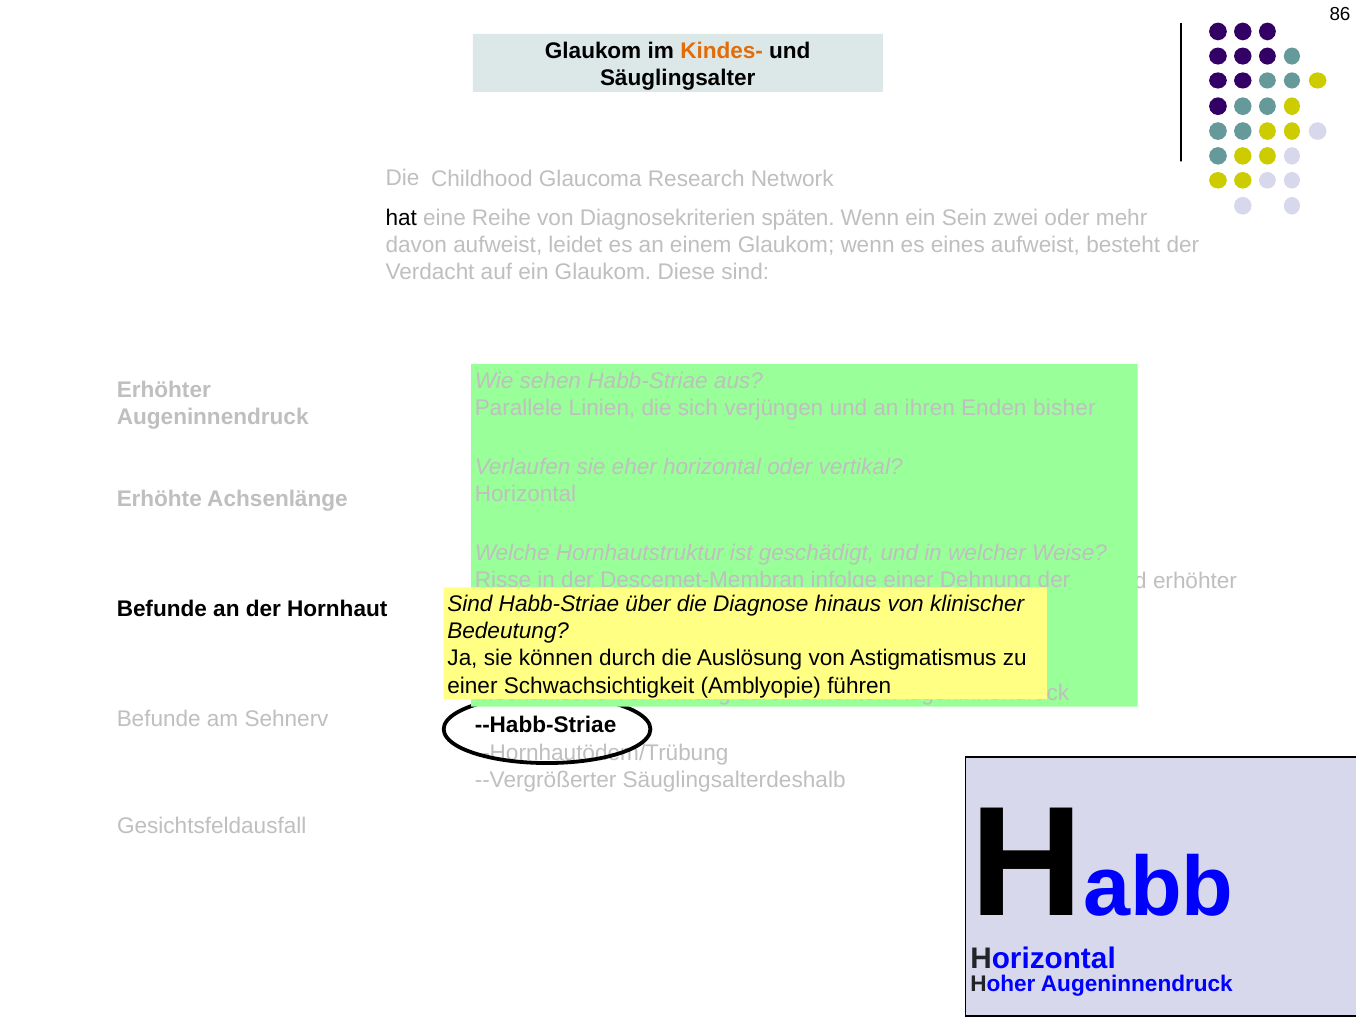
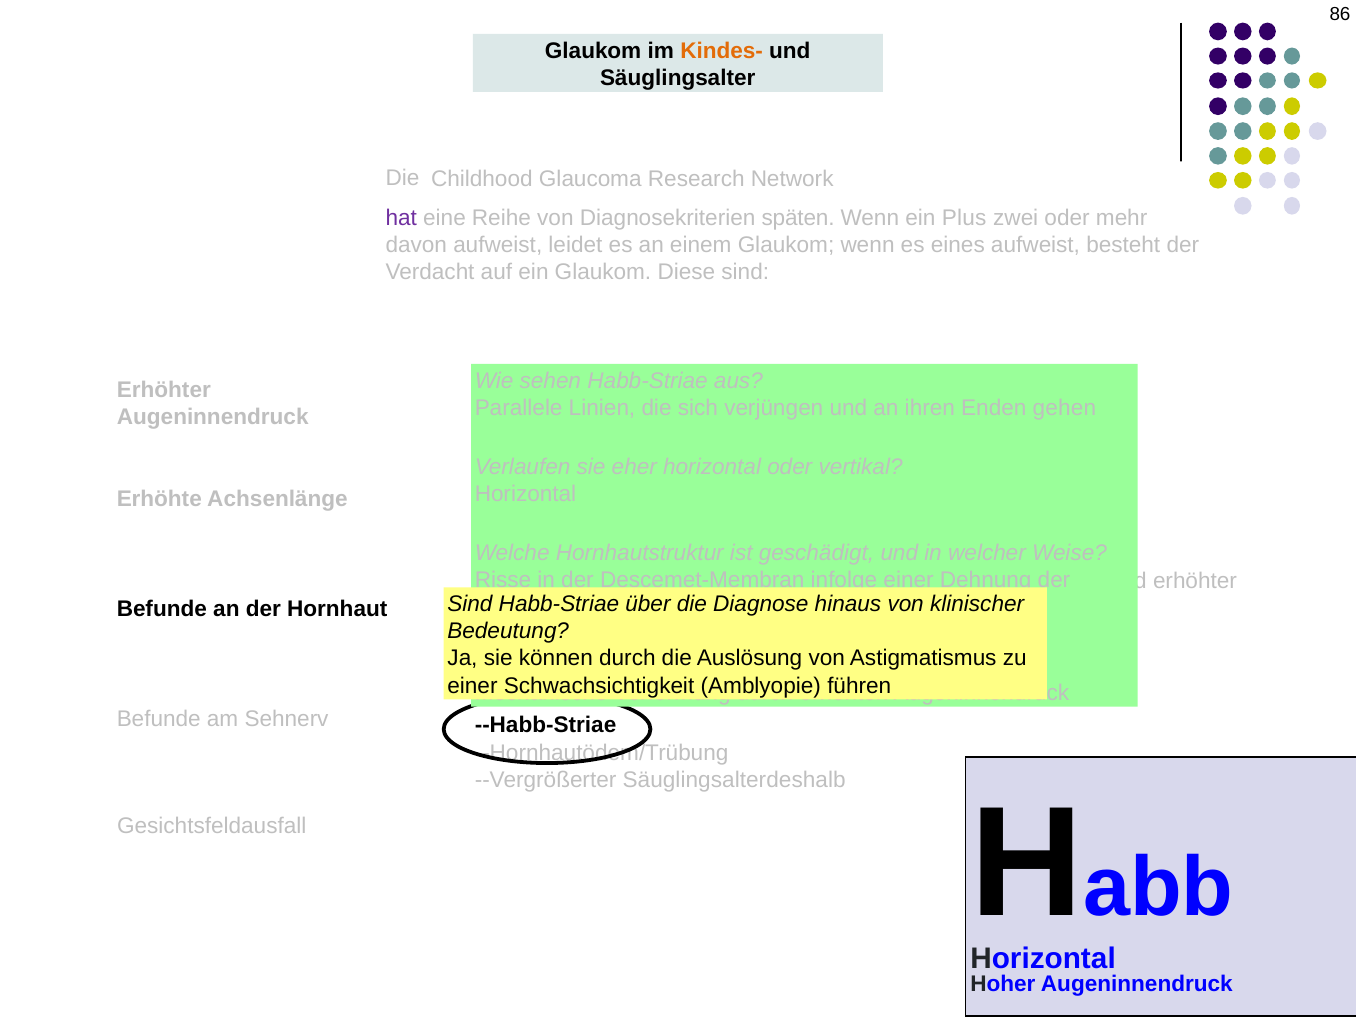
hat colour: black -> purple (401, 218)
Sein: Sein -> Plus (964, 218)
bisher: bisher -> gehen (1064, 408)
